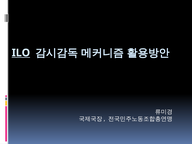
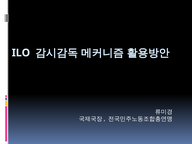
ILO underline: present -> none (21, 53)
